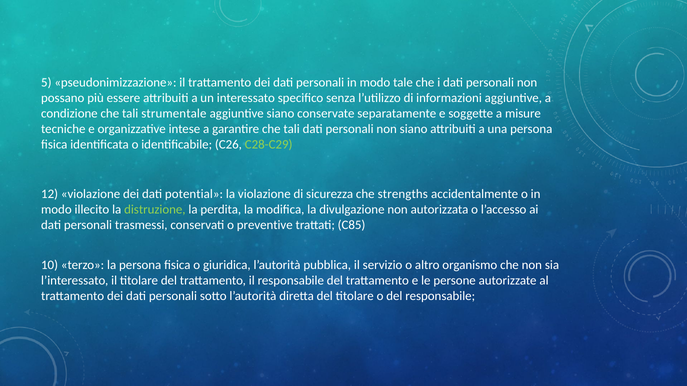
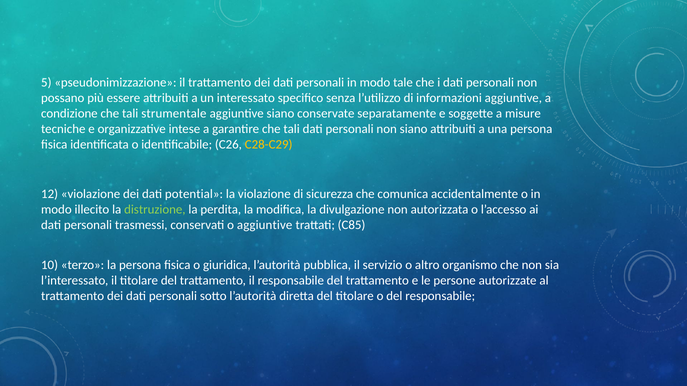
C28-C29 colour: light green -> yellow (269, 145)
strengths: strengths -> comunica (403, 194)
o preventive: preventive -> aggiuntive (265, 225)
